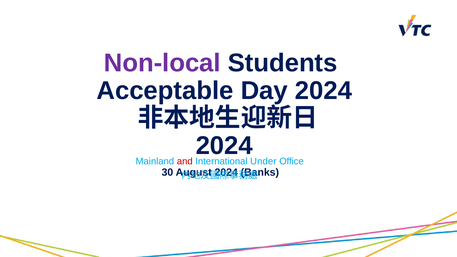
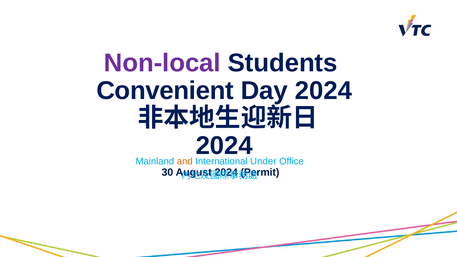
Acceptable: Acceptable -> Convenient (165, 91)
and colour: red -> orange (185, 161)
Banks: Banks -> Permit (260, 172)
